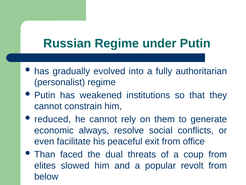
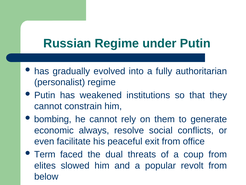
reduced: reduced -> bombing (53, 119)
Than: Than -> Term (45, 154)
